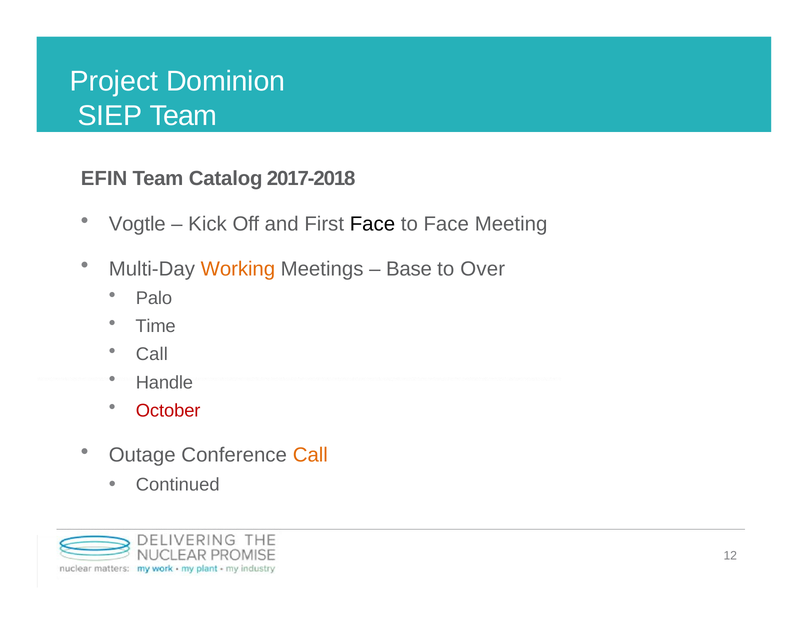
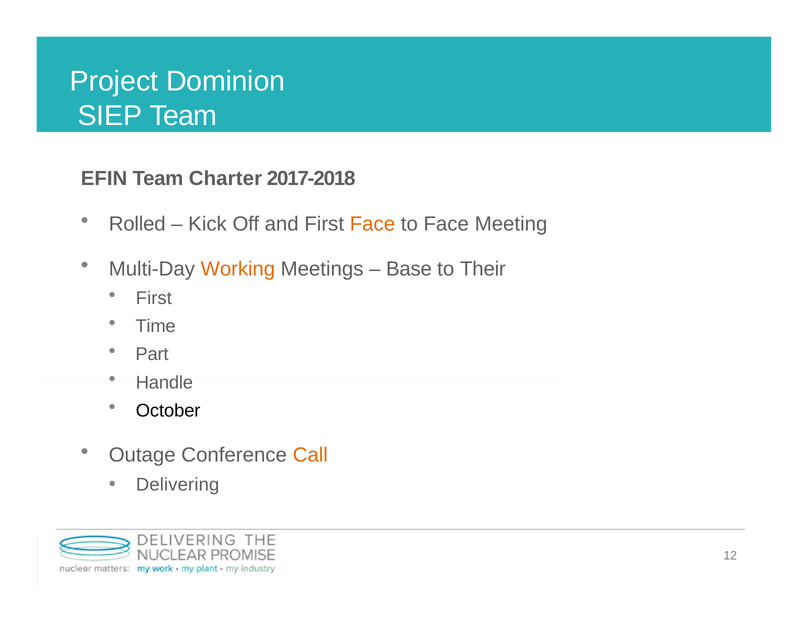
Catalog: Catalog -> Charter (225, 178)
Vogtle: Vogtle -> Rolled (137, 224)
Face colour: black -> orange (372, 224)
Over: Over -> Their (483, 269)
Palo: Palo -> First (154, 298)
Call: Call -> Part (152, 355)
October colour: red -> black (168, 411)
Continued: Continued -> Delivering (178, 485)
